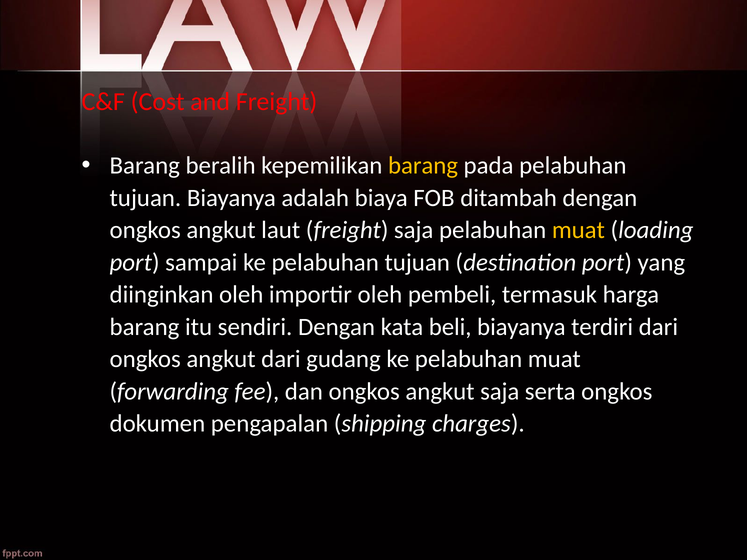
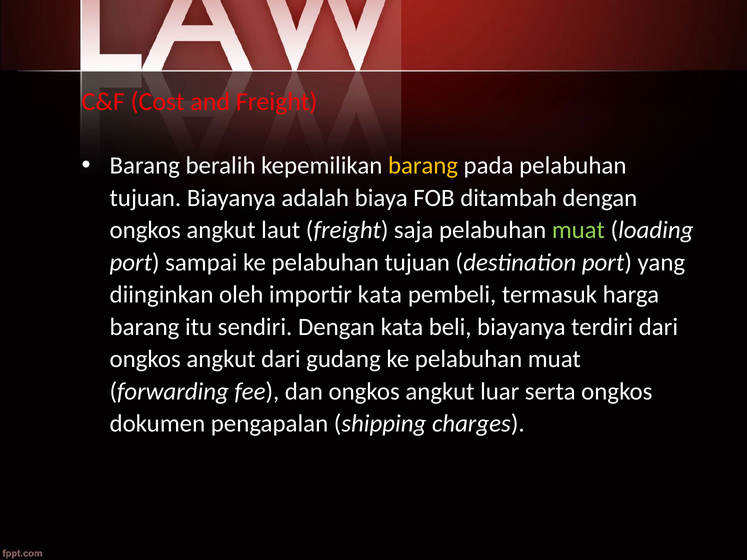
muat colour: yellow -> light green (578, 230)
importir oleh: oleh -> kata (380, 295)
angkut saja: saja -> luar (500, 392)
